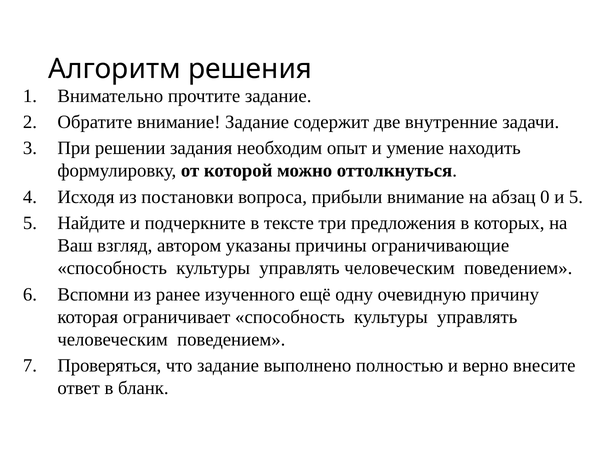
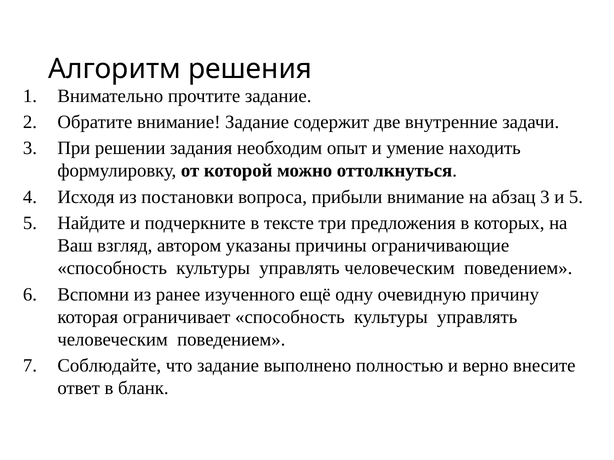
абзац 0: 0 -> 3 (545, 197)
Проверяться: Проверяться -> Соблюдайте (109, 366)
